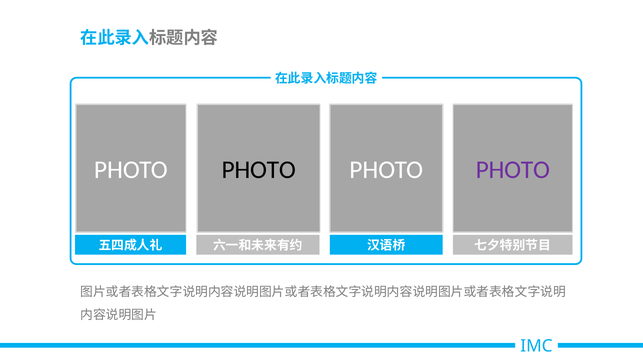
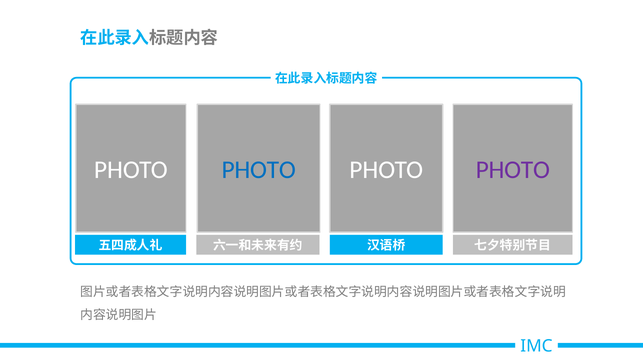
PHOTO colour: black -> blue (259, 170)
